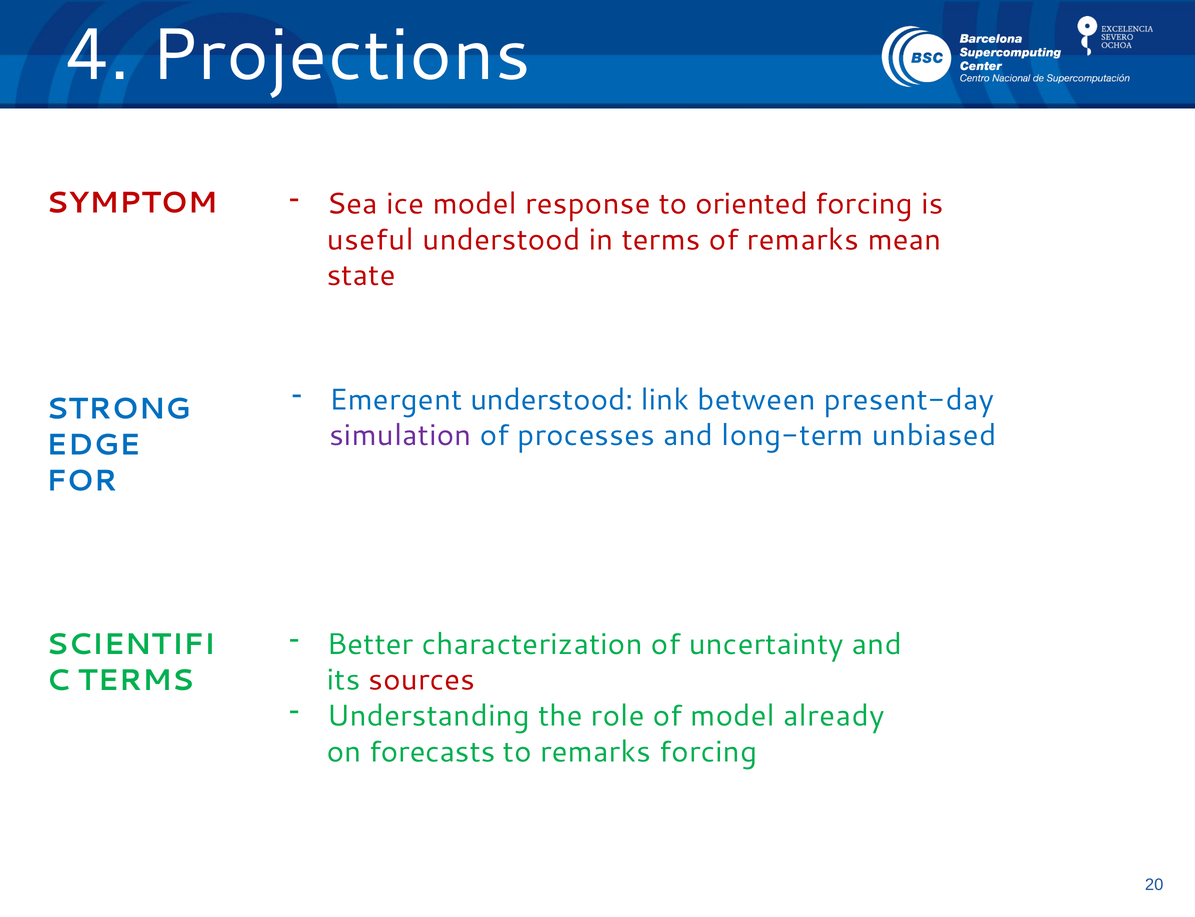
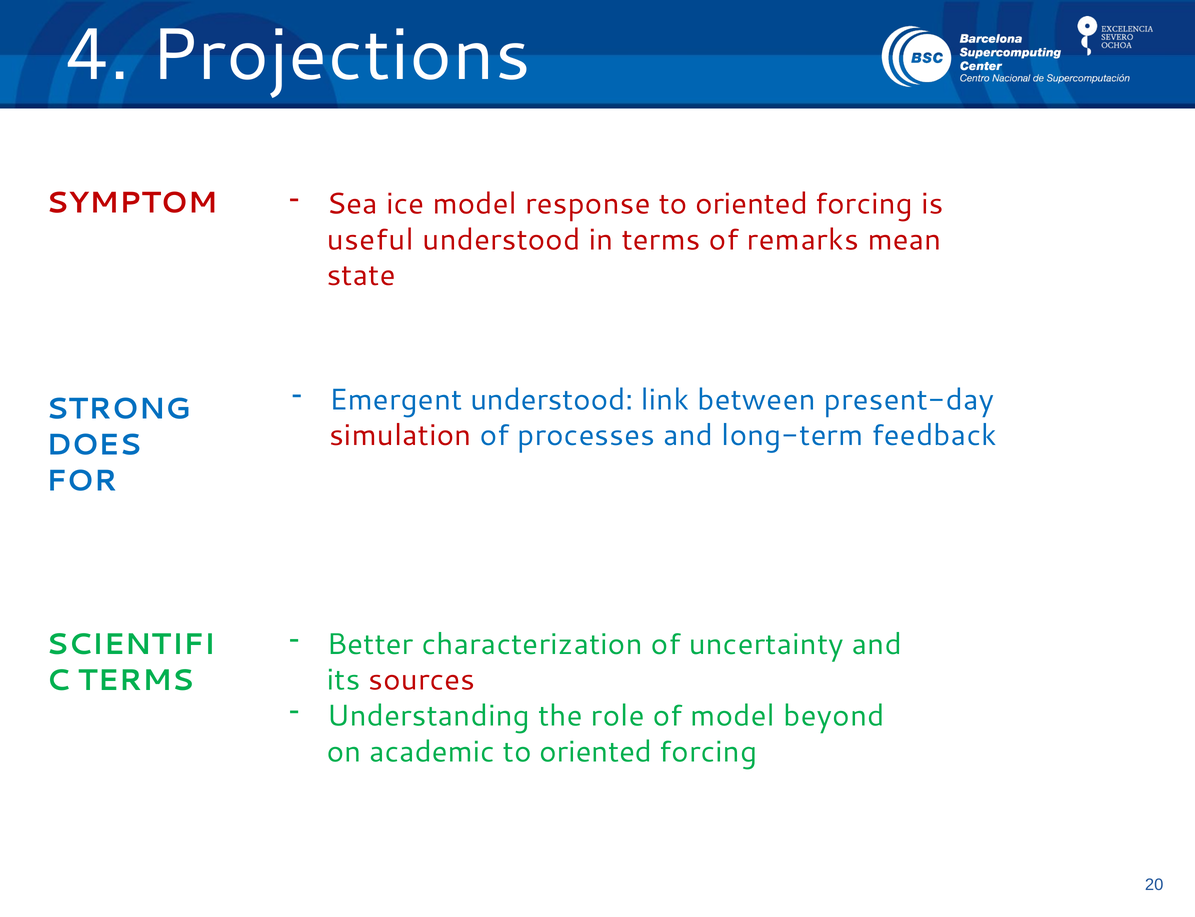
simulation colour: purple -> red (400, 436)
unbiased: unbiased -> feedback (934, 436)
EDGE: EDGE -> DOES (94, 445)
already: already -> beyond (834, 716)
forecasts: forecasts -> academic (432, 752)
remarks: remarks -> oriented (596, 752)
